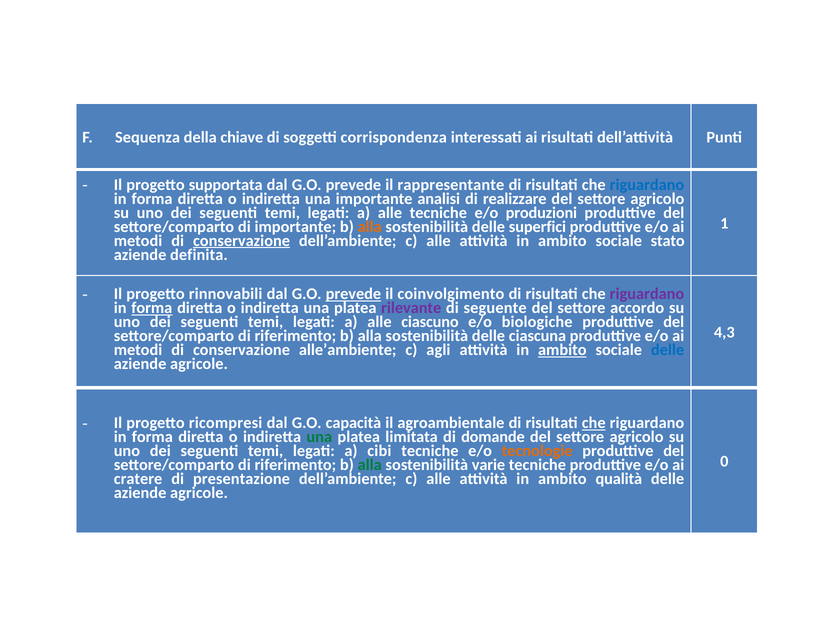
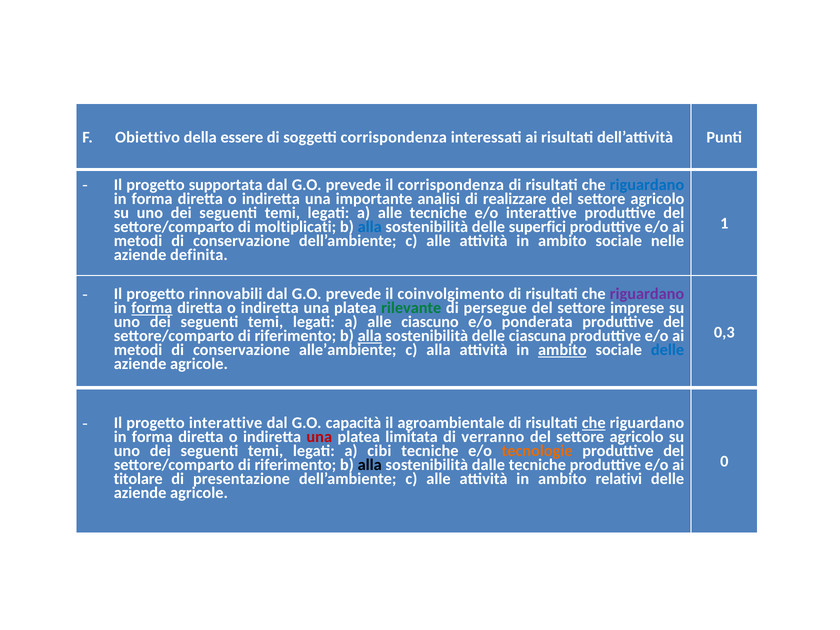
Sequenza: Sequenza -> Obiettivo (147, 137)
chiave: chiave -> essere (242, 137)
il rappresentante: rappresentante -> corrispondenza (451, 185)
e/o produzioni: produzioni -> interattive (541, 213)
di importante: importante -> moltiplicati (295, 227)
alla colour: orange -> blue (370, 227)
conservazione underline: present -> none (242, 241)
stato: stato -> nelle (668, 241)
prevede underline: present -> none (353, 294)
rilevante colour: purple -> green (411, 308)
seguente: seguente -> persegue (495, 308)
accordo: accordo -> imprese (637, 308)
biologiche: biologiche -> ponderata (537, 322)
4,3: 4,3 -> 0,3 (724, 332)
alla underline: none -> present (370, 336)
c agli: agli -> alla (438, 350)
progetto ricompresi: ricompresi -> interattive (226, 423)
una colour: green -> red (319, 437)
domande: domande -> verranno (493, 437)
alla colour: green -> black (370, 465)
varie: varie -> dalle (488, 465)
cratere: cratere -> titolare (138, 479)
qualità: qualità -> relativi (619, 479)
